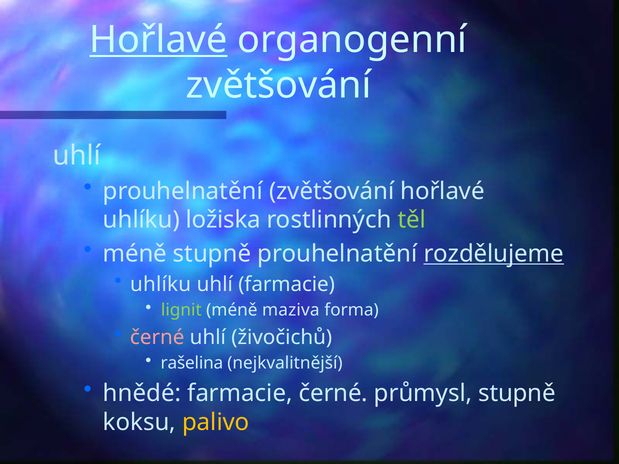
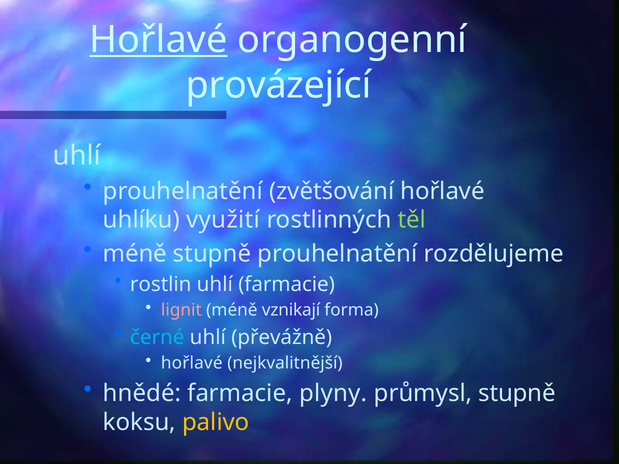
zvětšování: zvětšování -> provázející (279, 85)
ložiska: ložiska -> využití (223, 220)
rozdělujeme underline: present -> none (494, 254)
uhlíku: uhlíku -> rostlin (161, 285)
lignit colour: light green -> pink (181, 310)
maziva: maziva -> vznikají (291, 310)
černé colour: pink -> light blue (157, 337)
živočichů: živočichů -> převážně (282, 337)
rašelina: rašelina -> hořlavé (192, 363)
farmacie černé: černé -> plyny (333, 393)
